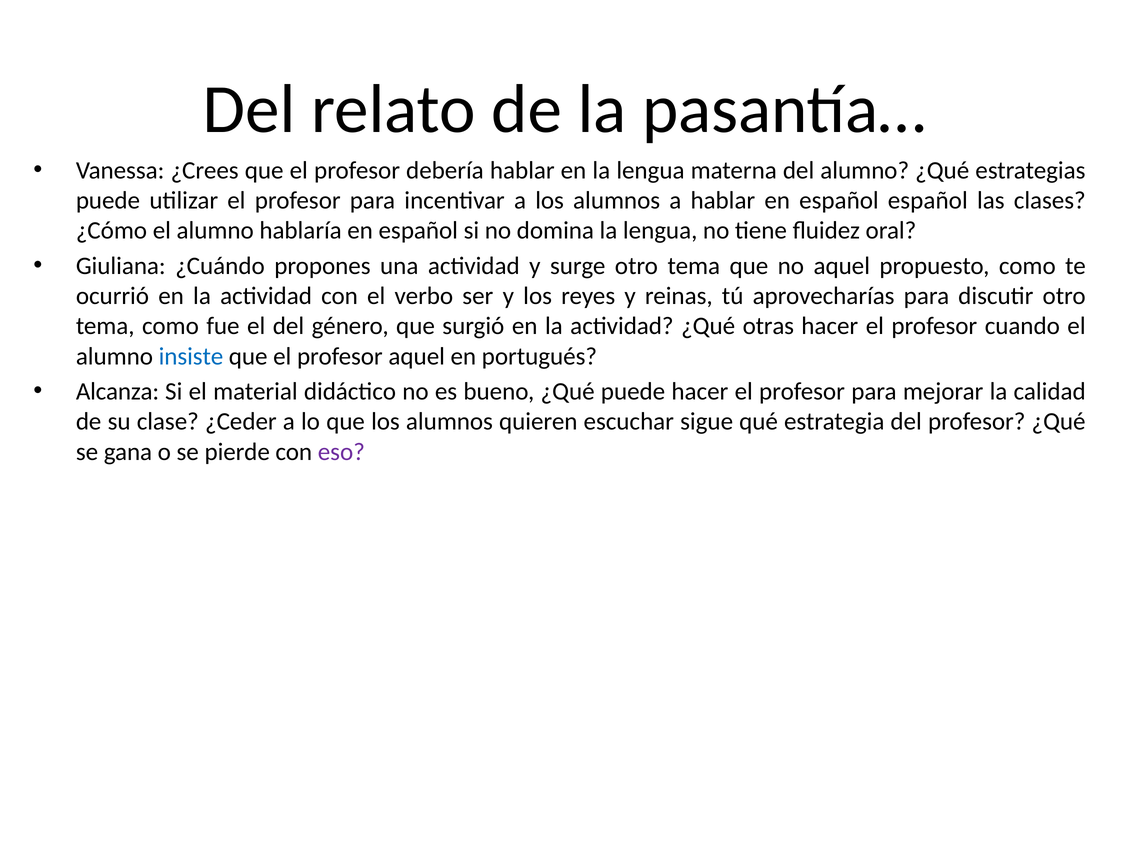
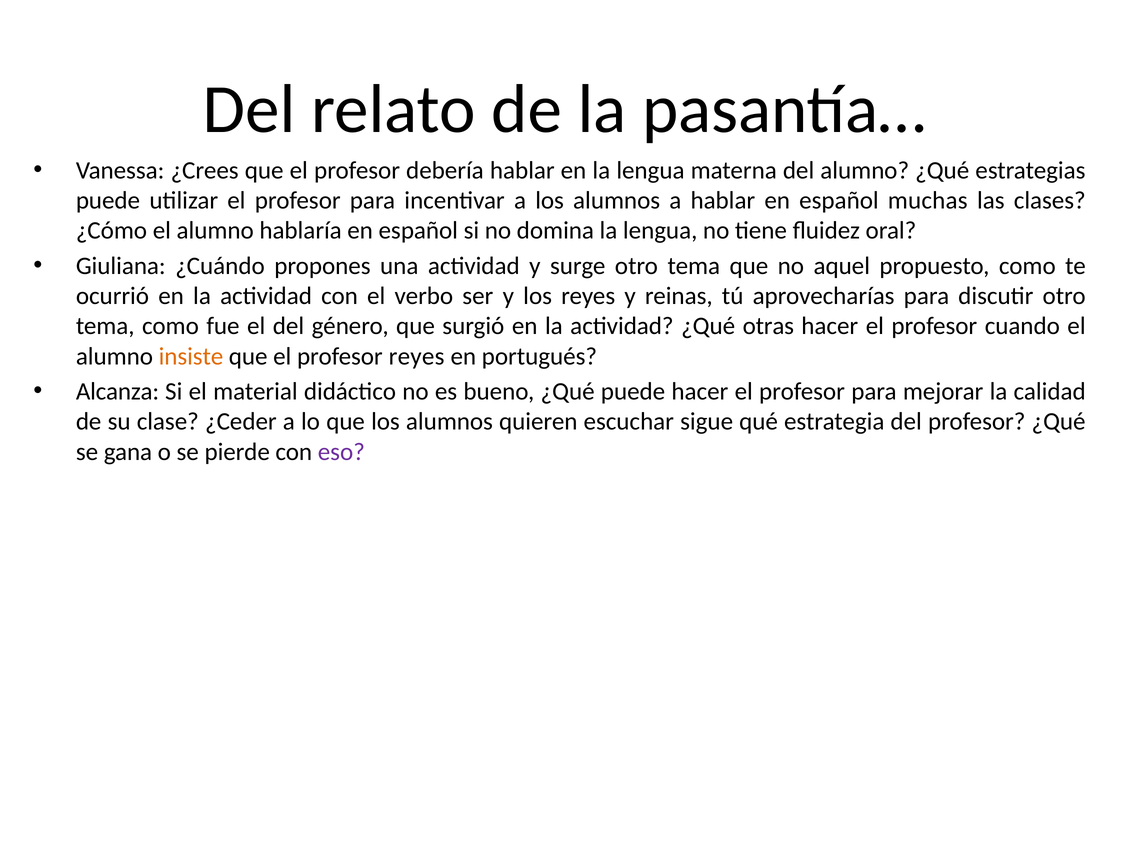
español español: español -> muchas (928, 200)
insiste colour: blue -> orange (191, 356)
profesor aquel: aquel -> reyes (417, 356)
